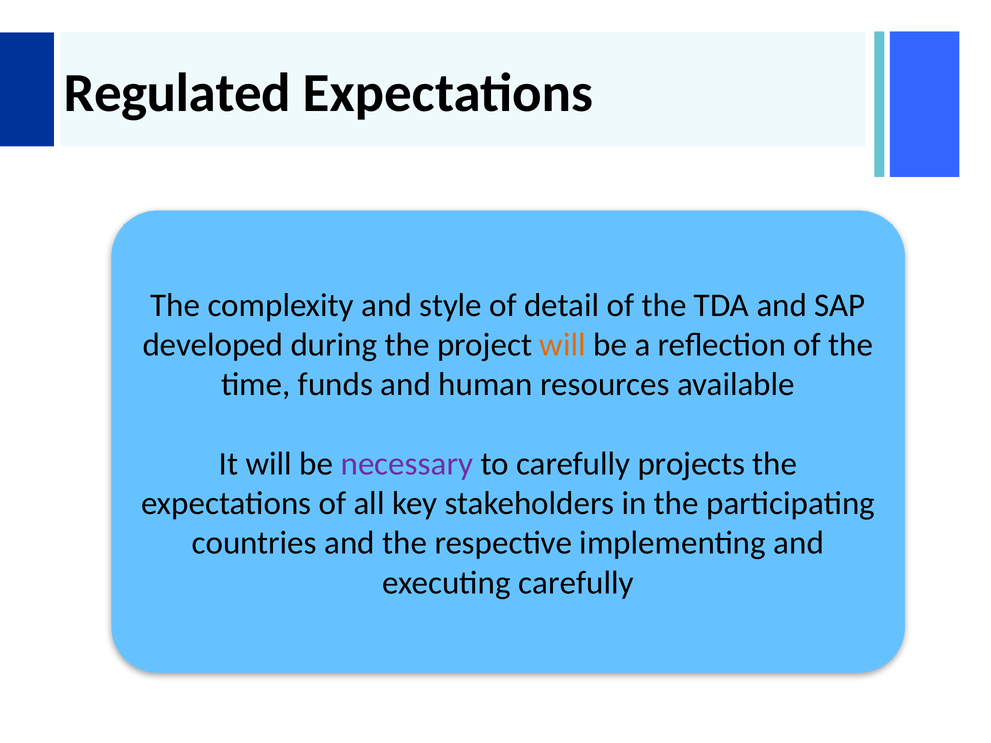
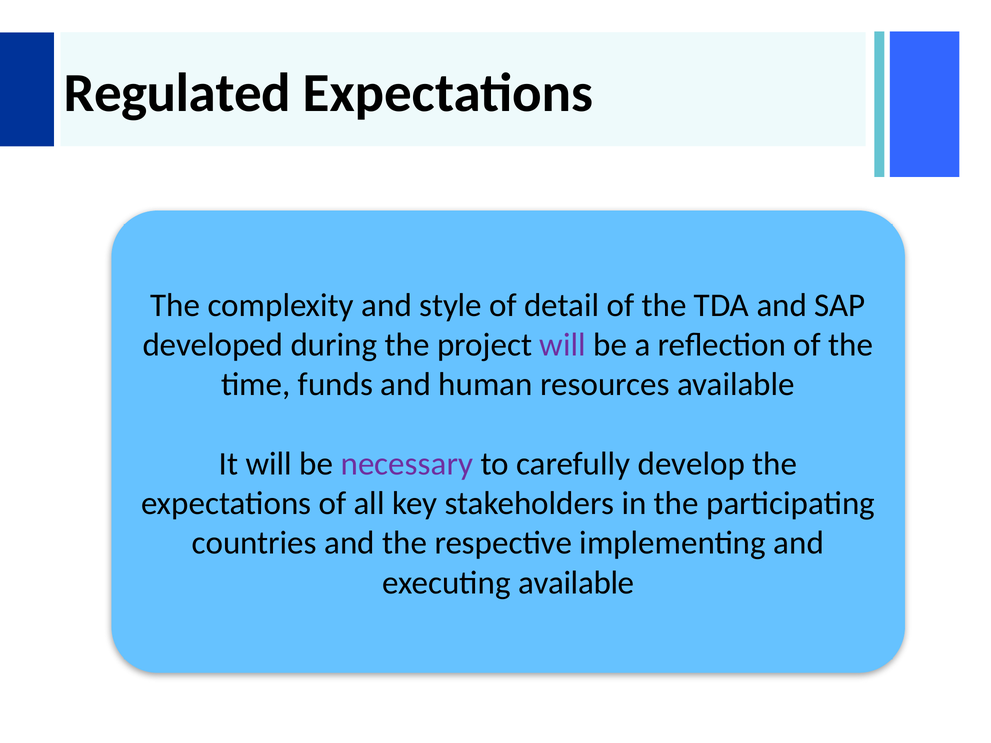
will colour: orange -> purple (563, 345)
projects: projects -> develop (691, 464)
executing carefully: carefully -> available (576, 583)
